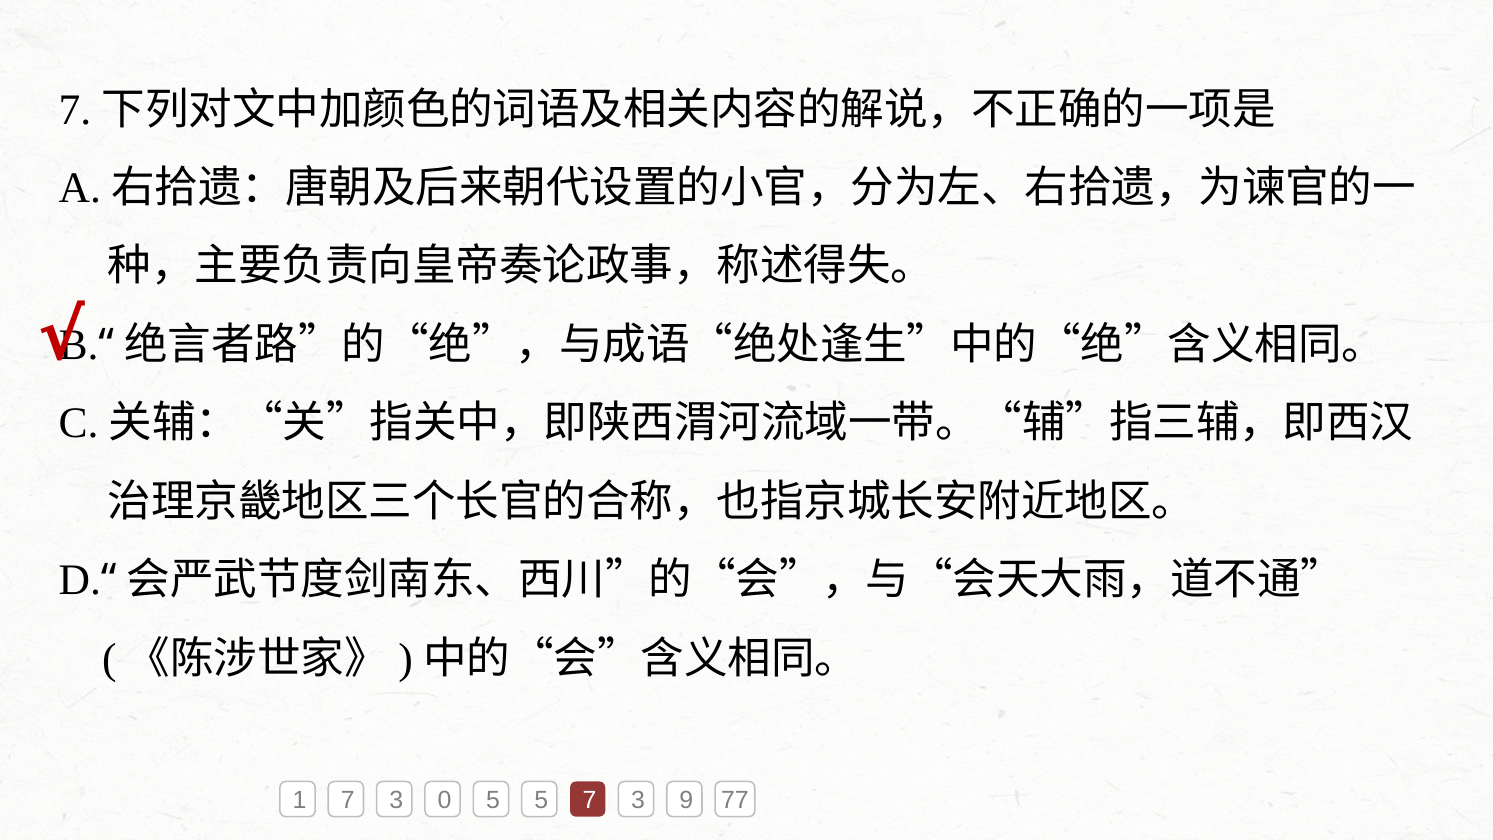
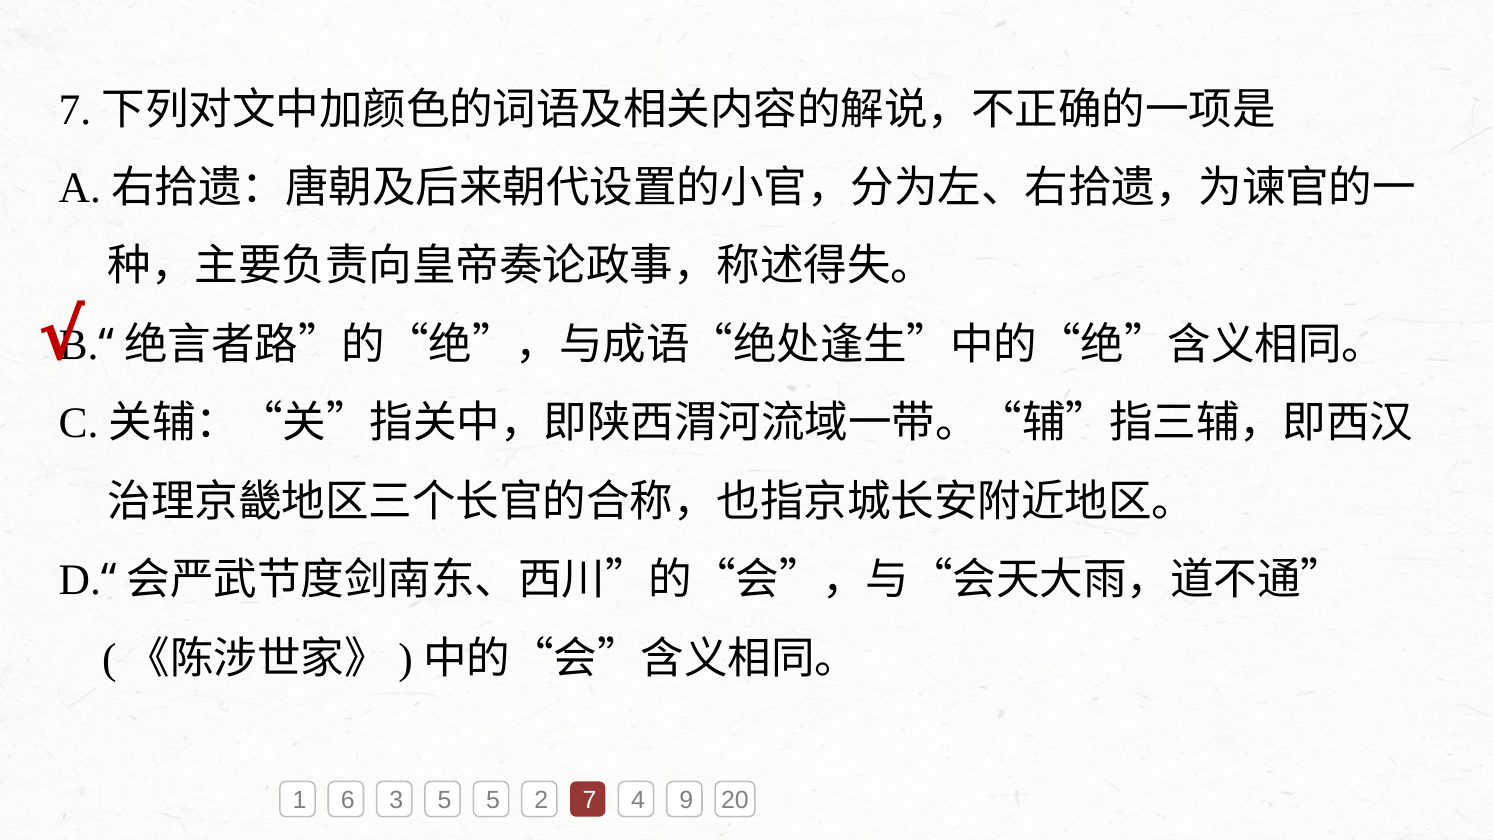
1 7: 7 -> 6 (348, 801)
3 0: 0 -> 5 (445, 801)
5 5: 5 -> 2 (541, 801)
3: 3 -> 4 (638, 801)
77: 77 -> 20 (735, 801)
